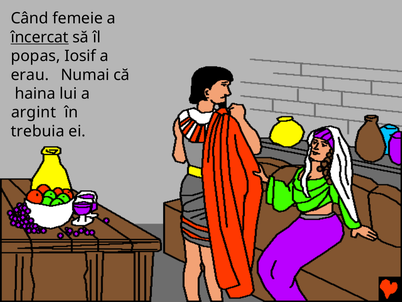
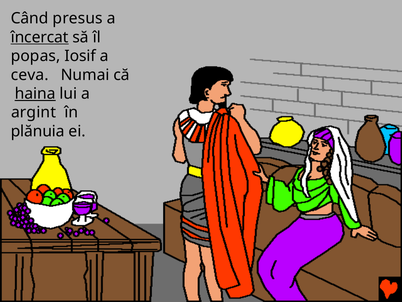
femeie: femeie -> presus (78, 18)
erau: erau -> ceva (30, 75)
haina underline: none -> present (35, 93)
trebuia: trebuia -> plănuia (38, 131)
